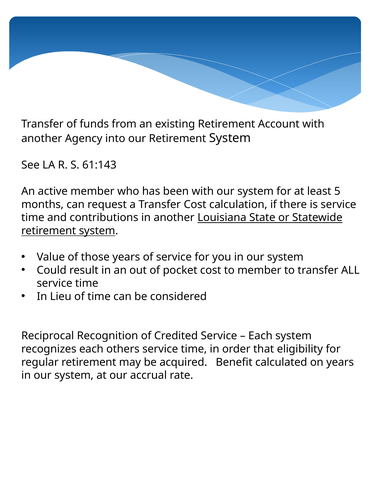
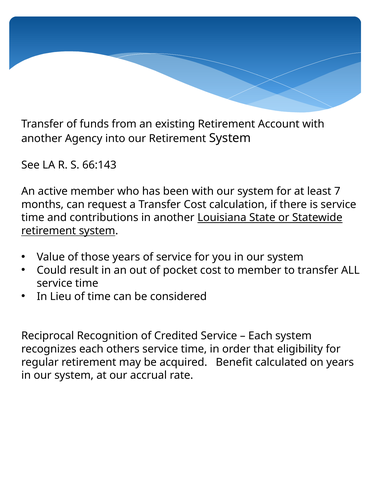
61:143: 61:143 -> 66:143 (99, 165)
5: 5 -> 7 (337, 191)
